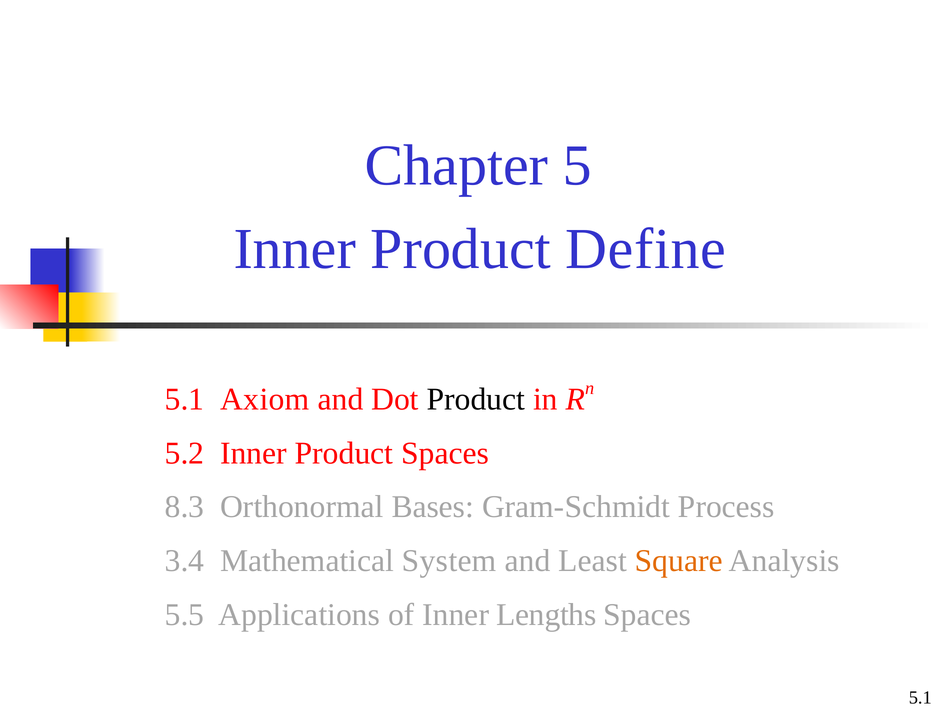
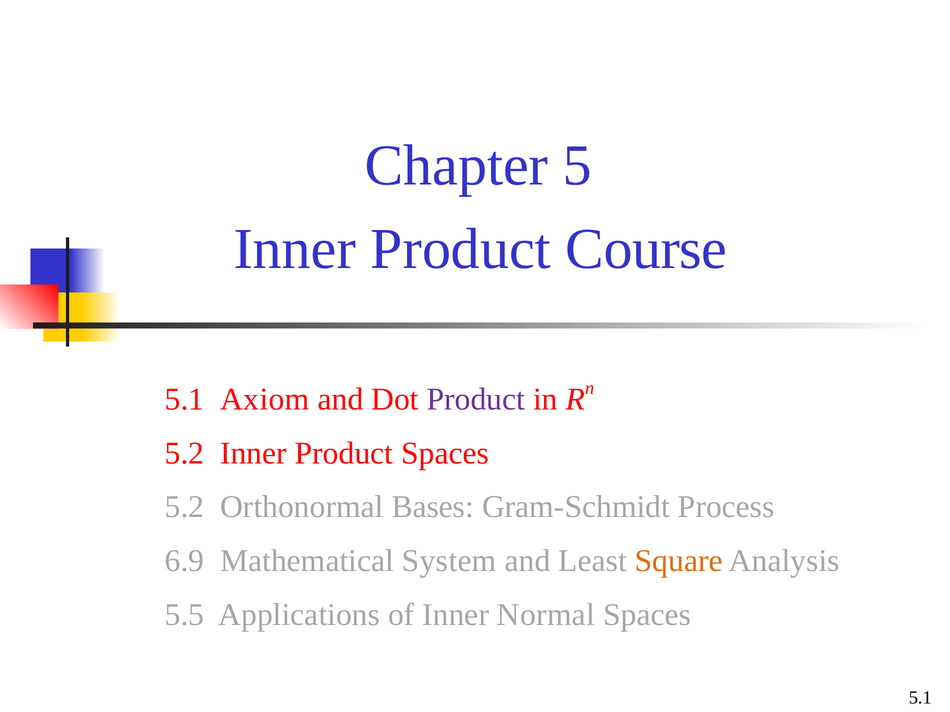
Define: Define -> Course (646, 249)
Product colour: black -> purple (476, 400)
8.3: 8.3 -> 5.2 (185, 507)
3.4: 3.4 -> 6.9 (185, 561)
Lengths: Lengths -> Normal (546, 615)
